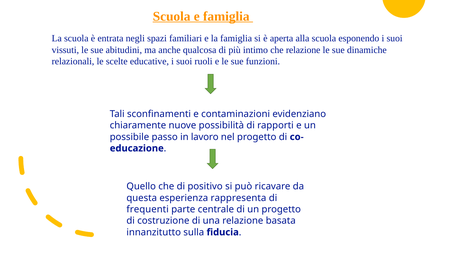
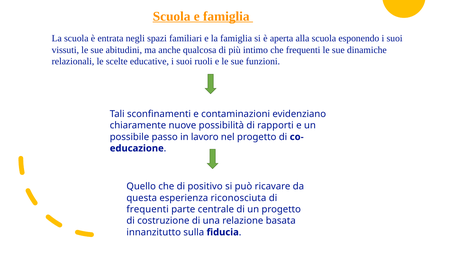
che relazione: relazione -> frequenti (303, 50)
rappresenta: rappresenta -> riconosciuta (238, 198)
